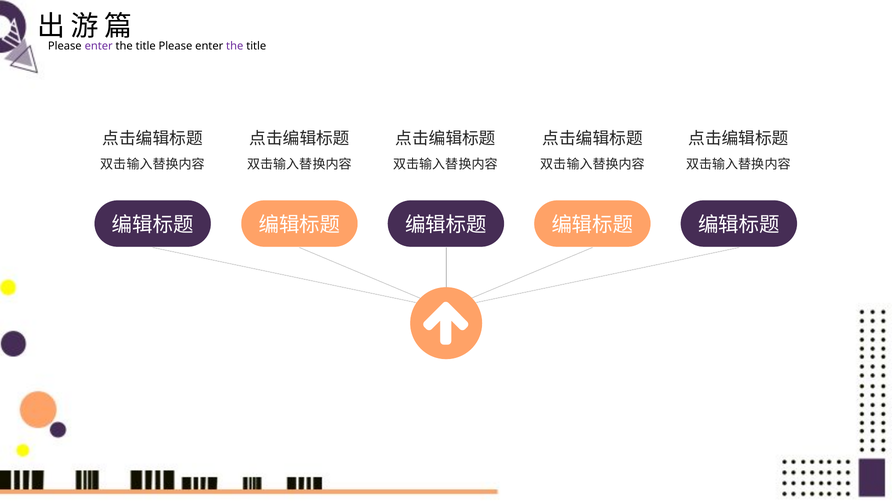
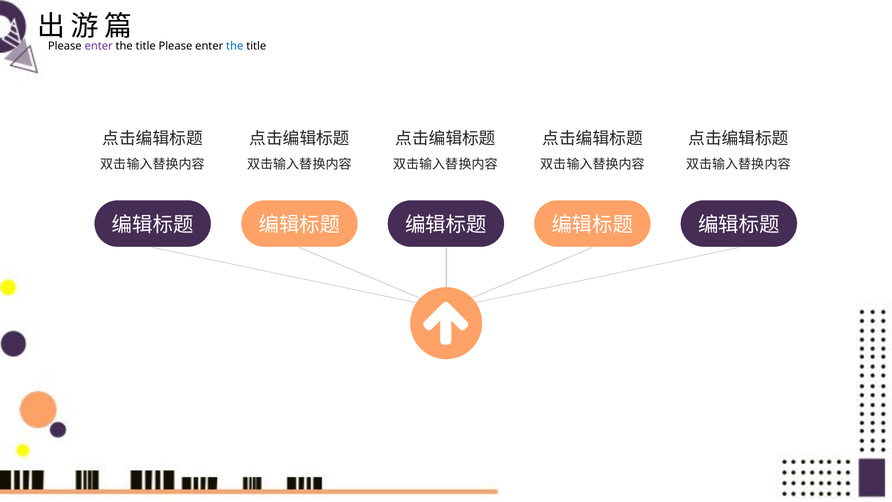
the colour: purple -> blue (235, 46)
